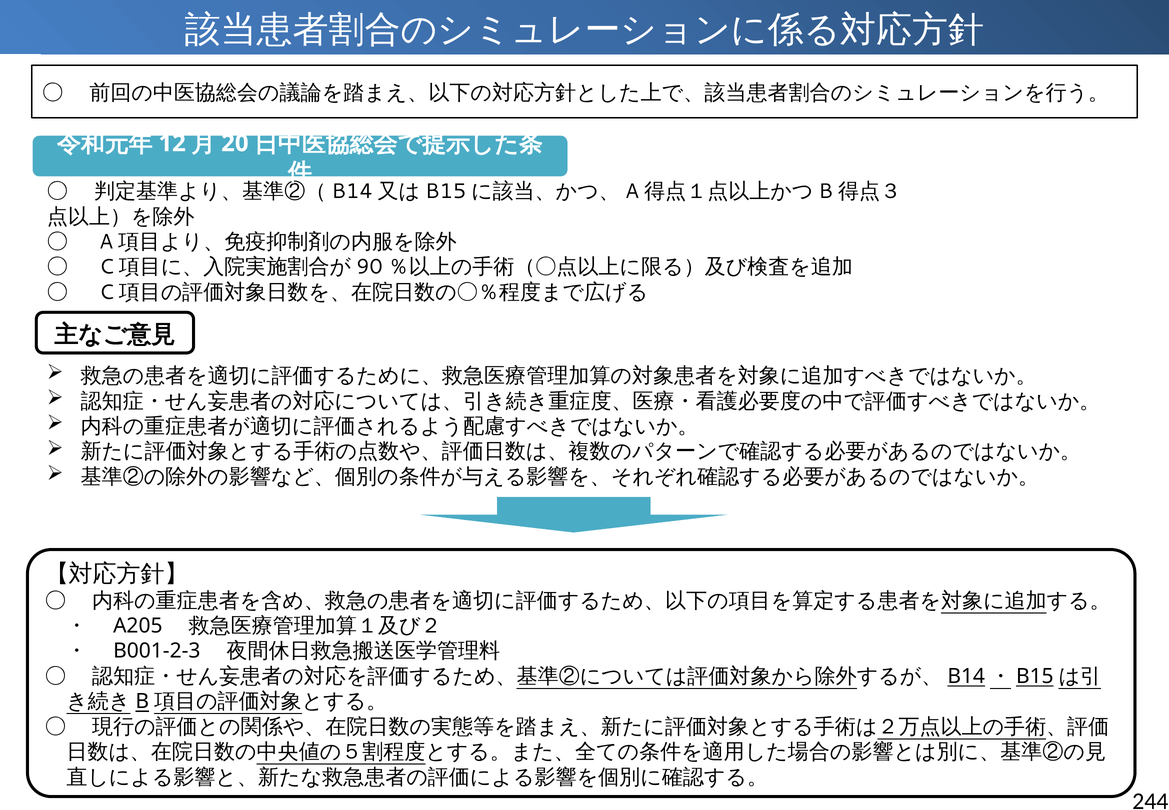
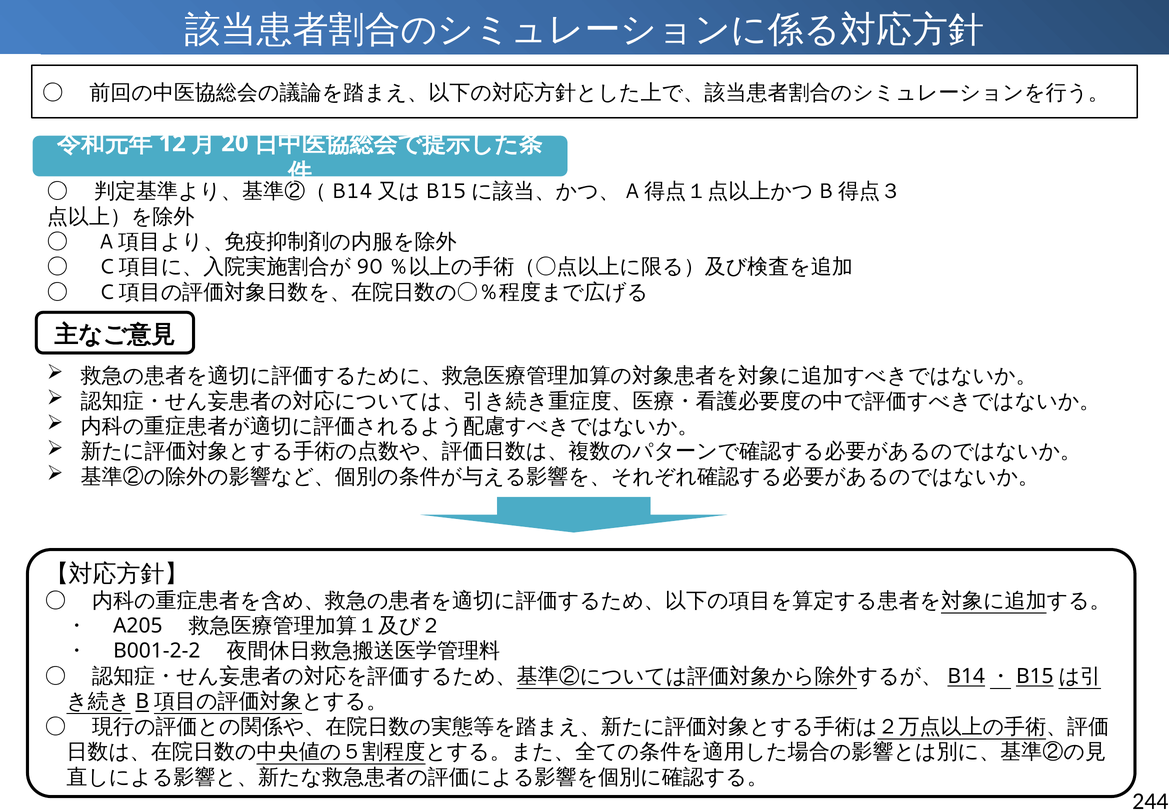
B001-2-3: B001-2-3 -> B001-2-2 (157, 650)
